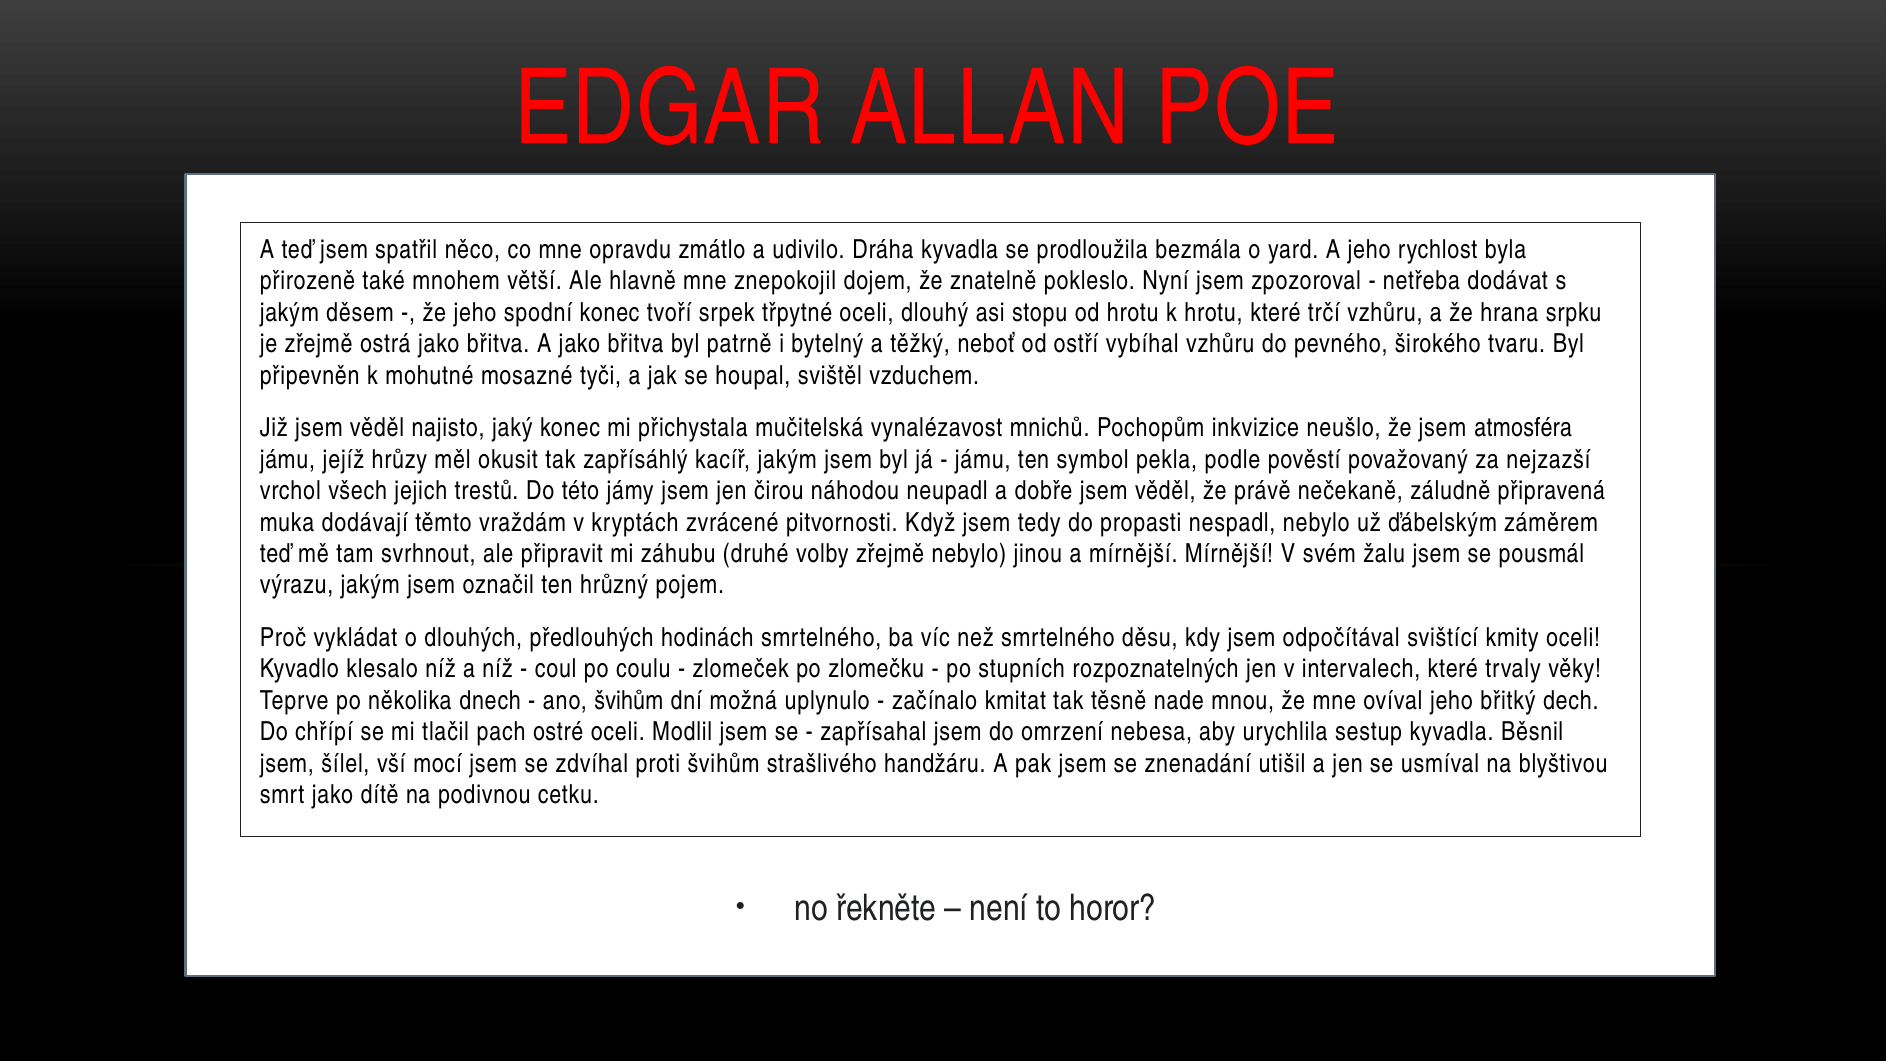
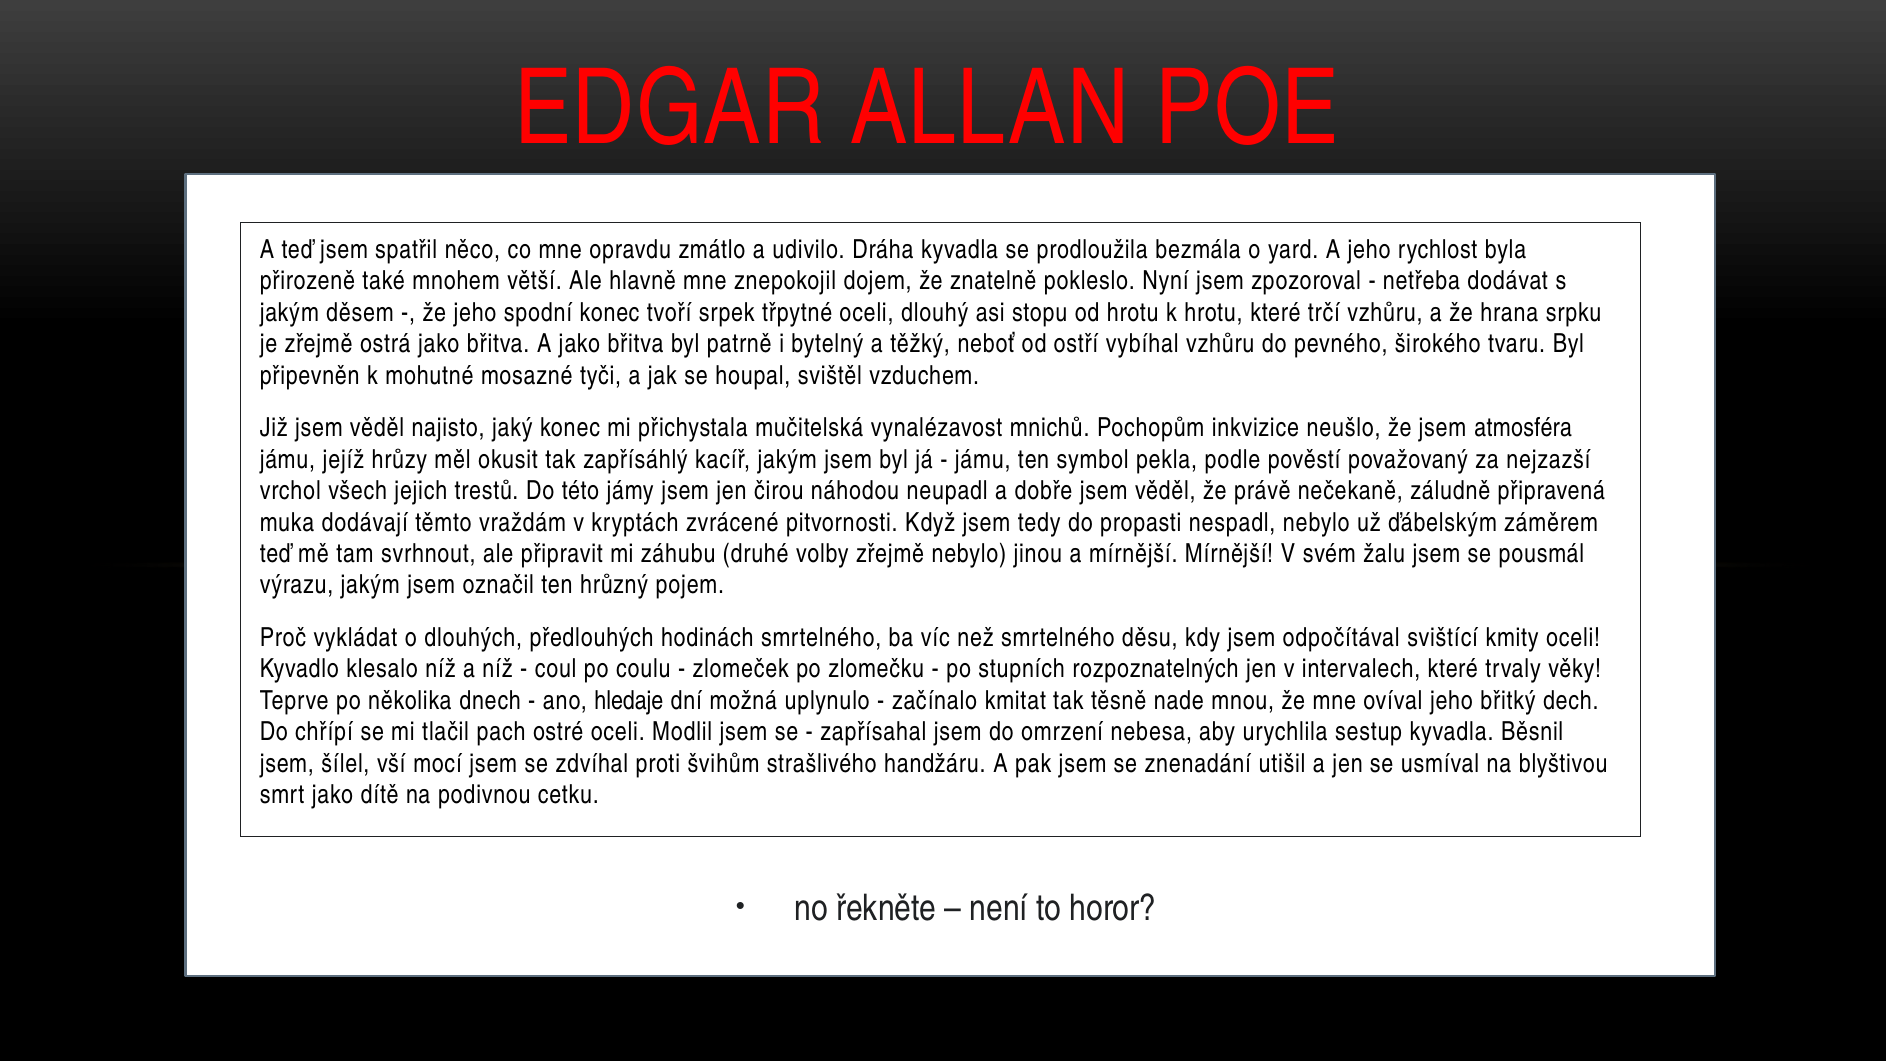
ano švihům: švihům -> hledaje (629, 701)
